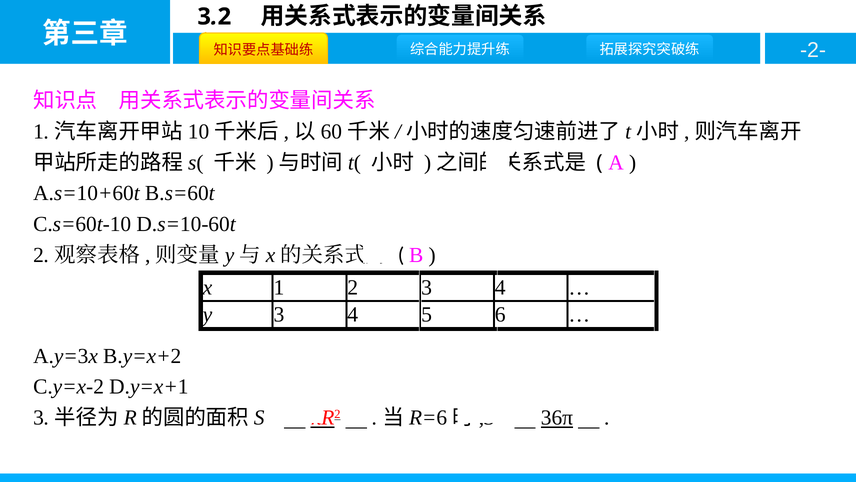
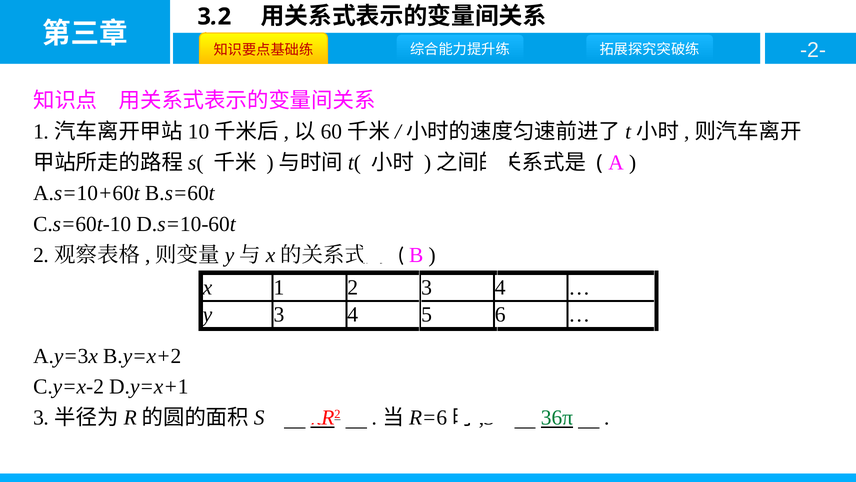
36π colour: black -> green (557, 417)
